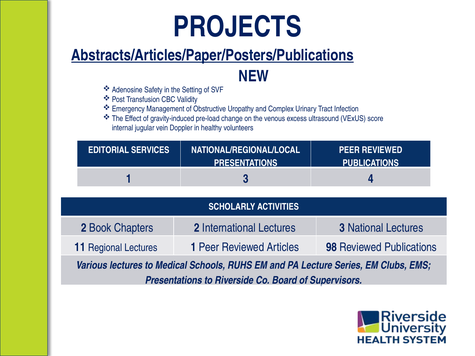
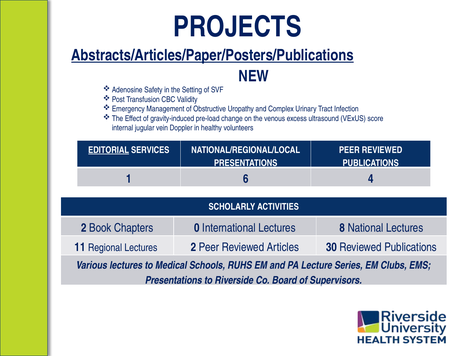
EDITORIAL underline: none -> present (109, 150)
1 3: 3 -> 6 (246, 179)
Chapters 2: 2 -> 0 (197, 228)
Lectures 3: 3 -> 8 (342, 228)
Lectures 1: 1 -> 2 (194, 247)
98: 98 -> 30 (331, 247)
